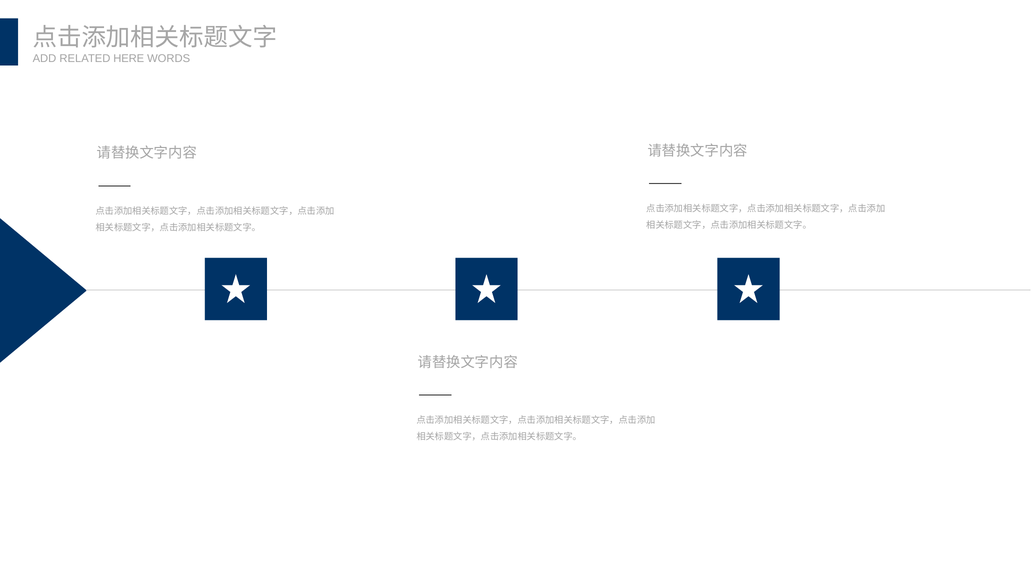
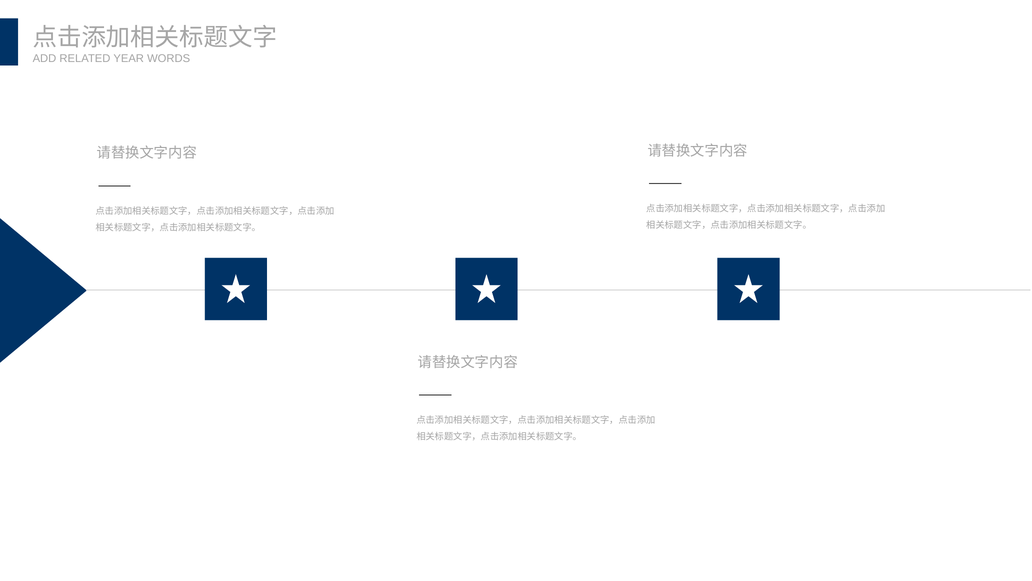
HERE: HERE -> YEAR (129, 59)
